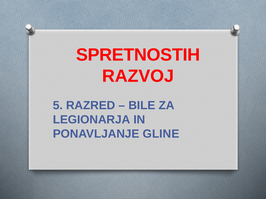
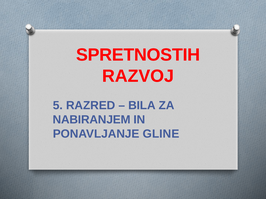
BILE: BILE -> BILA (142, 106)
LEGIONARJA: LEGIONARJA -> NABIRANJEM (92, 120)
